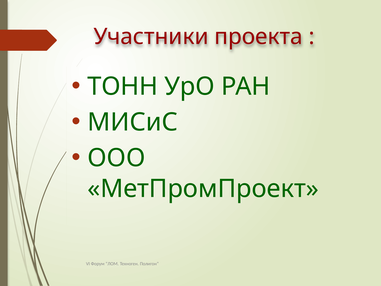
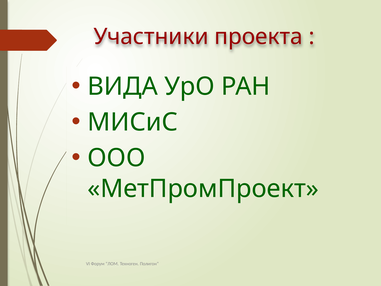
ТОНН: ТОНН -> ВИДА (123, 86)
